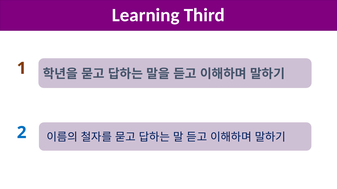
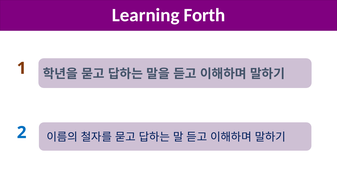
Third: Third -> Forth (204, 15)
